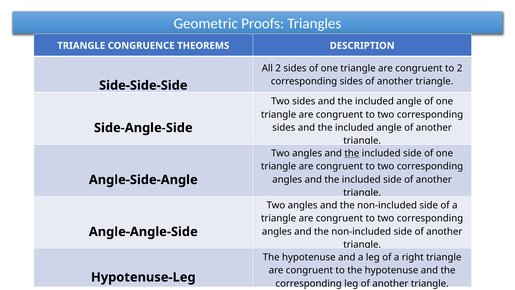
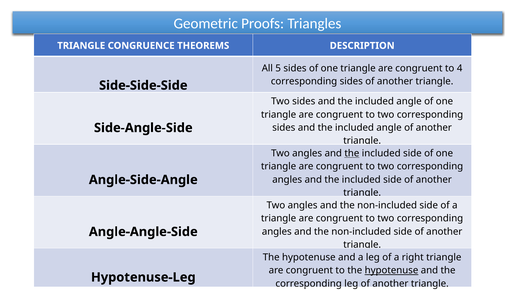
All 2: 2 -> 5 (278, 68)
to 2: 2 -> 4 (460, 68)
hypotenuse underline: none -> present (392, 270)
